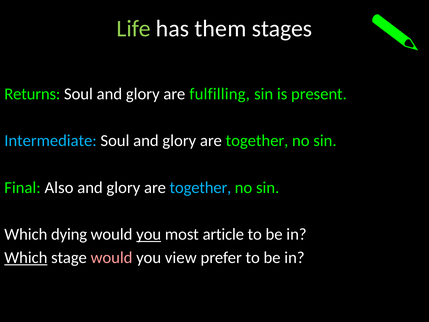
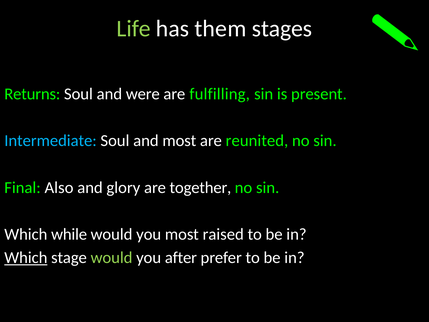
glory: glory -> were (143, 94)
glory: glory -> most (179, 141)
together: together -> reunited (257, 141)
together colour: light blue -> white (200, 187)
dying: dying -> while (69, 234)
you underline: present -> none (149, 234)
article: article -> raised (223, 234)
would colour: pink -> light green (112, 258)
view: view -> after (181, 258)
